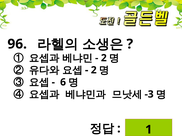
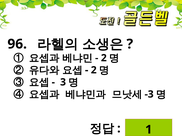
6: 6 -> 3 (63, 82)
